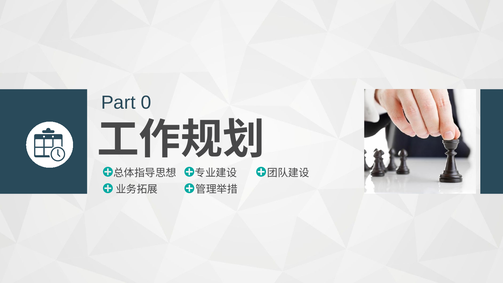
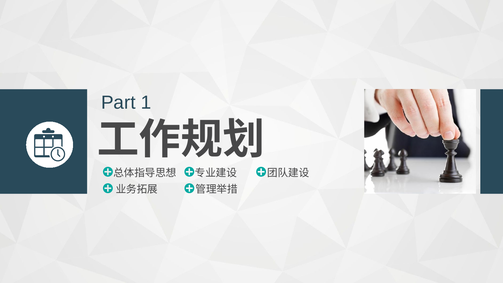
0: 0 -> 1 (146, 102)
